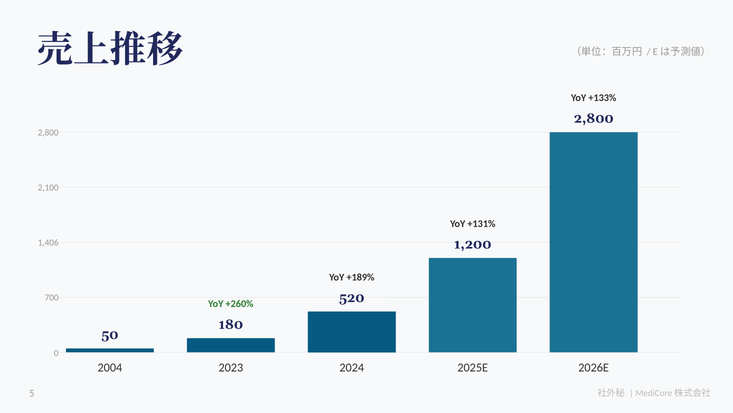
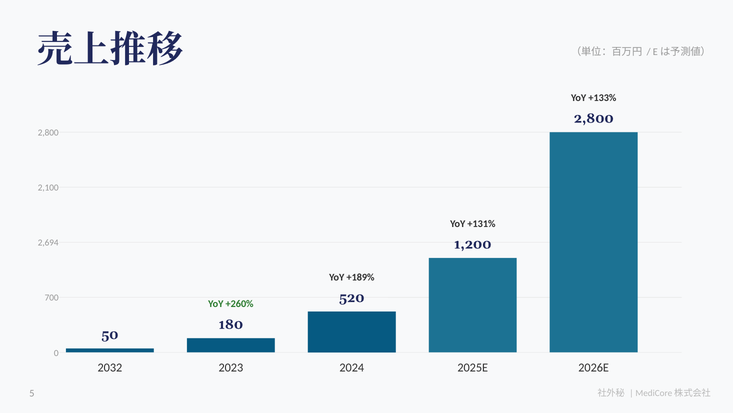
1,406: 1,406 -> 2,694 (48, 242)
2004: 2004 -> 2032 (110, 367)
